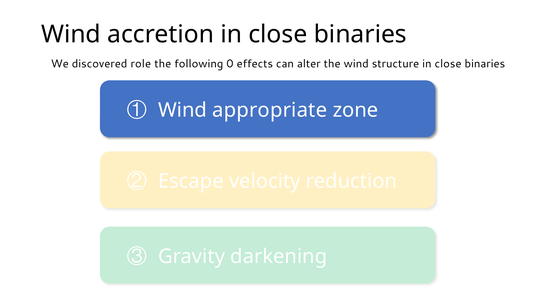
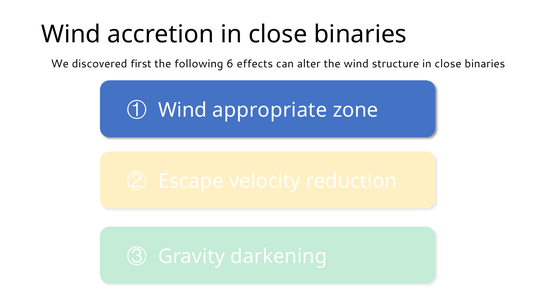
role: role -> first (141, 64)
0: 0 -> 6 (230, 64)
